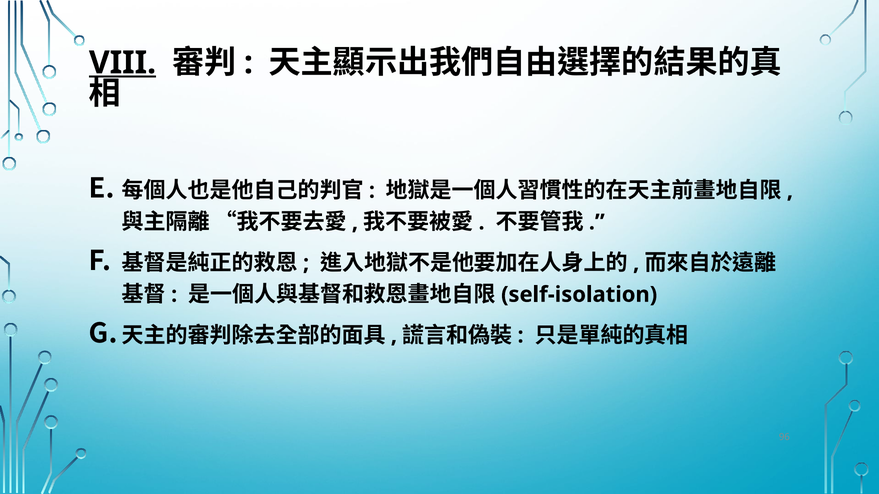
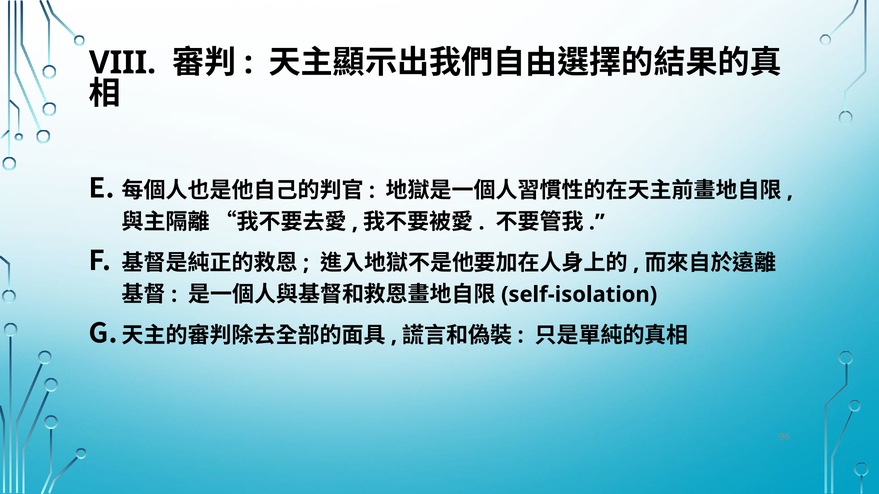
VIII underline: present -> none (122, 63)
